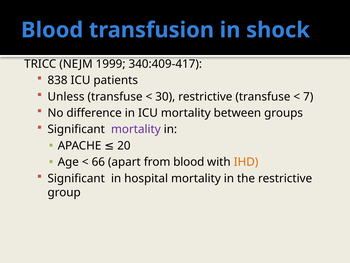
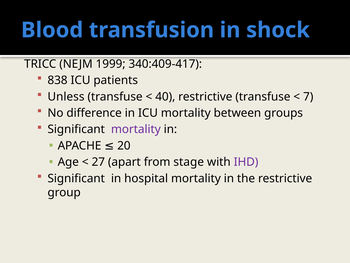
30: 30 -> 40 (165, 96)
66: 66 -> 27 (98, 162)
from blood: blood -> stage (189, 162)
IHD colour: orange -> purple (246, 162)
